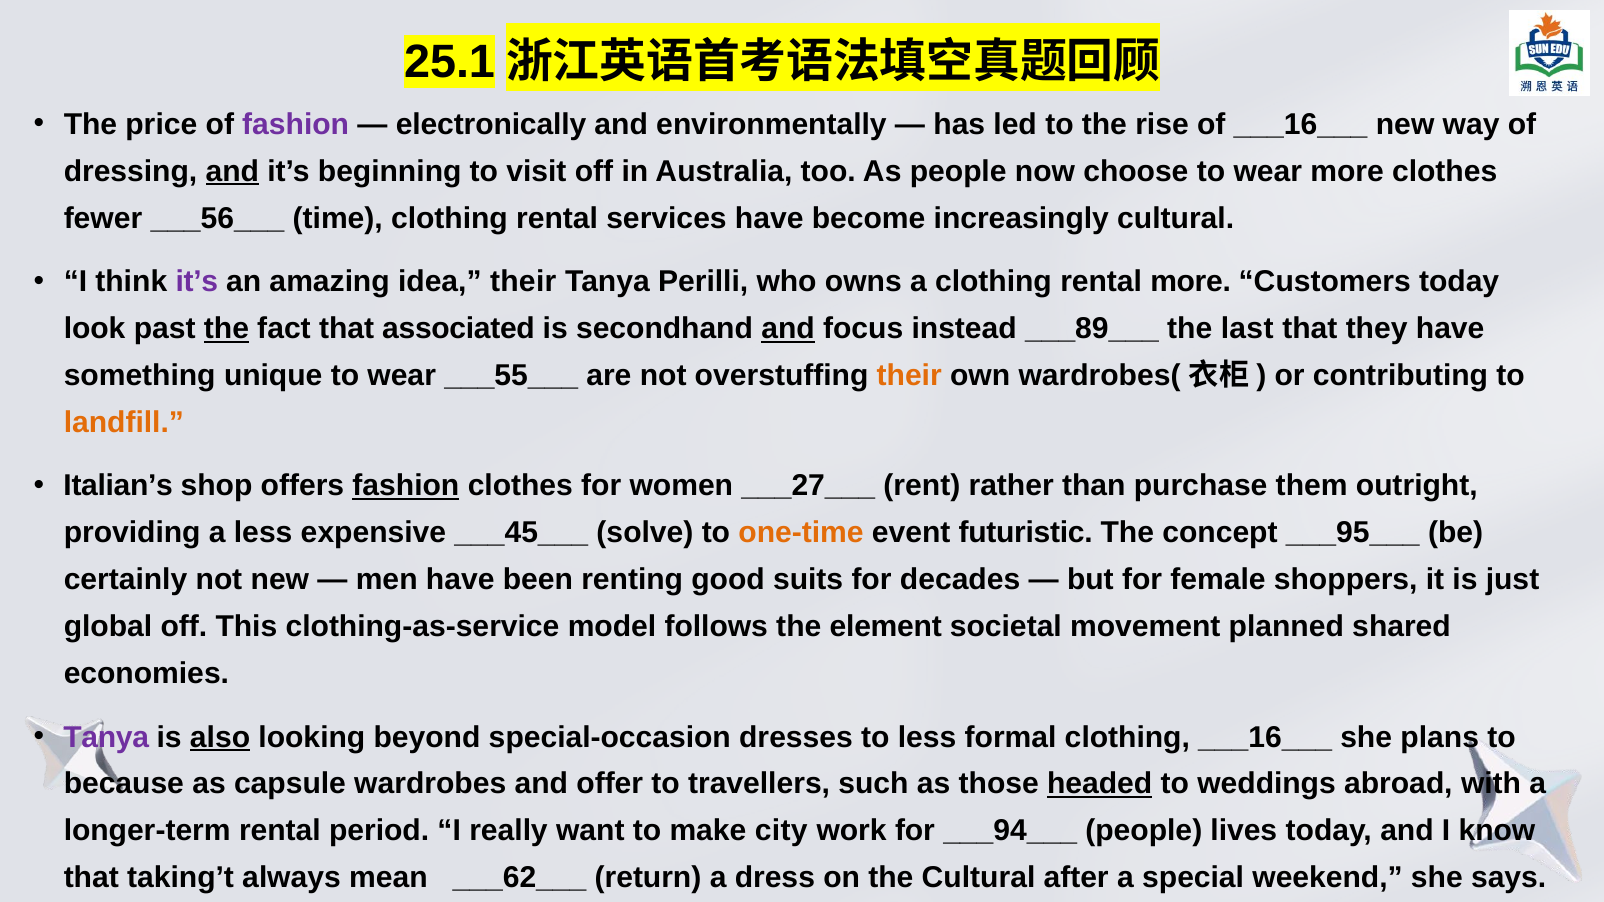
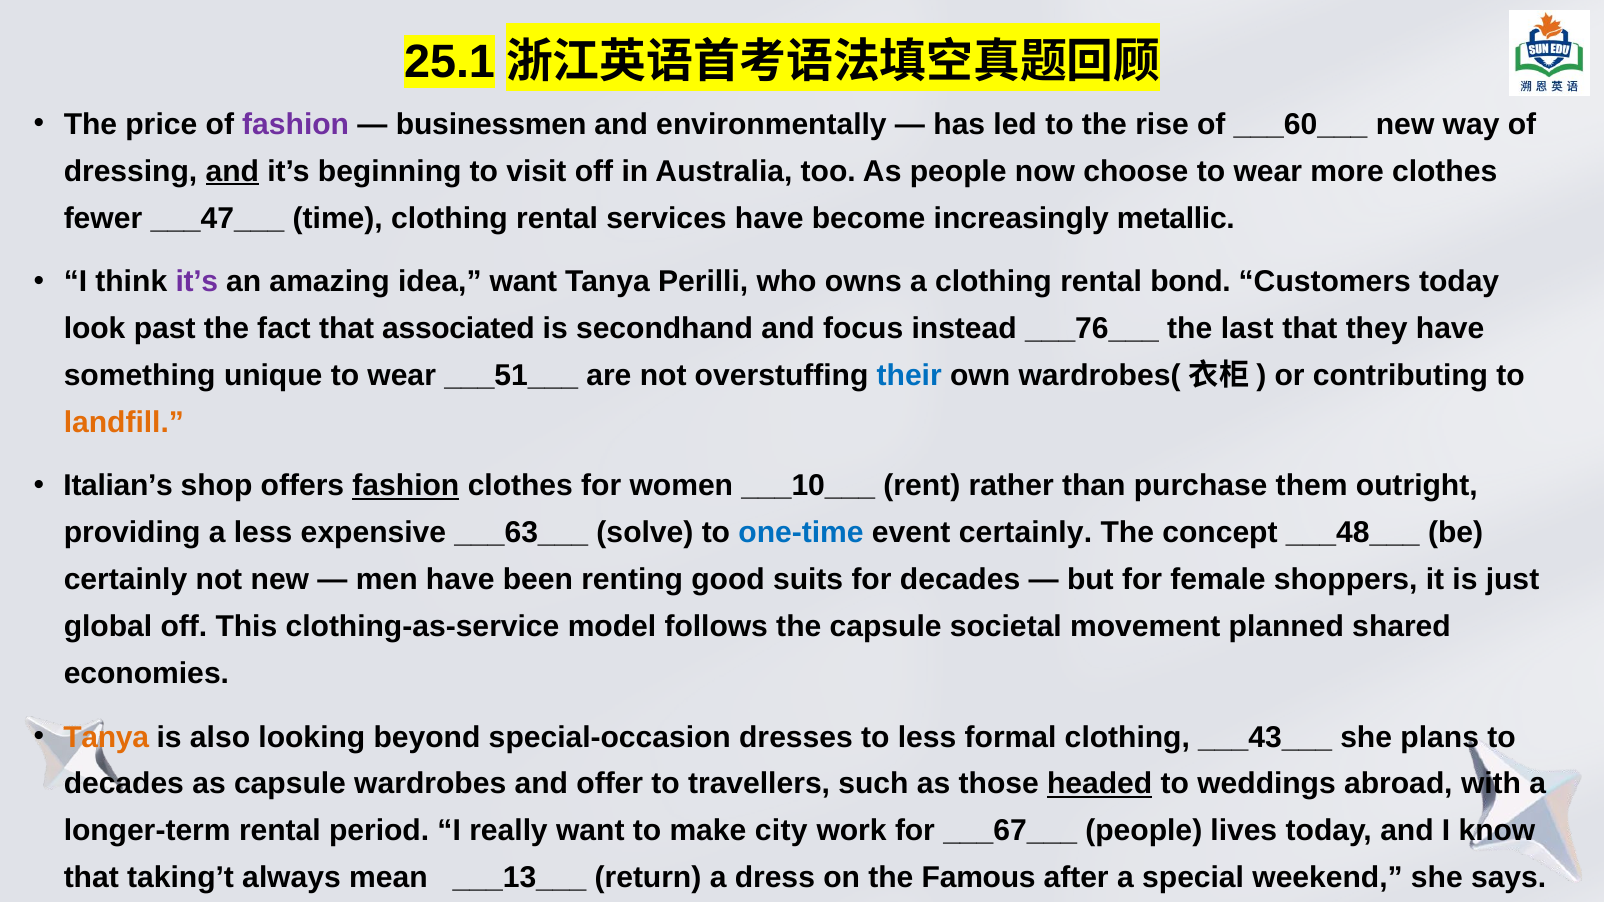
electronically: electronically -> businessmen (491, 125)
of ___16___: ___16___ -> ___60___ (1301, 125)
___56___: ___56___ -> ___47___ (217, 218)
increasingly cultural: cultural -> metallic (1176, 218)
idea their: their -> want (523, 282)
rental more: more -> bond (1191, 282)
the underline: present -> none (226, 329)
and underline: present -> none (788, 329)
___89___: ___89___ -> ___76___ (1092, 329)
___55___: ___55___ -> ___51___ (511, 376)
their colour: orange -> blue (909, 376)
___27___: ___27___ -> ___10___ (808, 486)
___45___: ___45___ -> ___63___ (521, 533)
one-time colour: orange -> blue (801, 533)
event futuristic: futuristic -> certainly (1025, 533)
___95___: ___95___ -> ___48___ (1353, 533)
the element: element -> capsule (886, 627)
Tanya colour: purple -> orange (106, 737)
also underline: present -> none (220, 737)
clothing ___16___: ___16___ -> ___43___ (1265, 737)
because: because -> decades (124, 784)
___94___: ___94___ -> ___67___ (1010, 831)
___62___: ___62___ -> ___13___ (520, 878)
the Cultural: Cultural -> Famous (979, 878)
